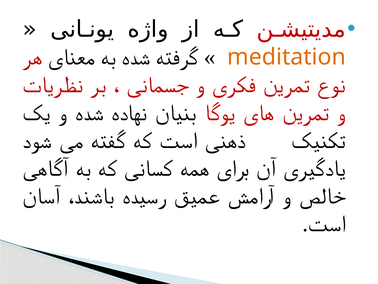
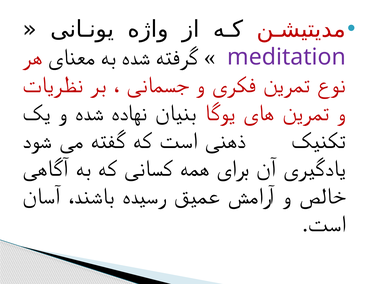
meditation colour: orange -> purple (287, 57)
